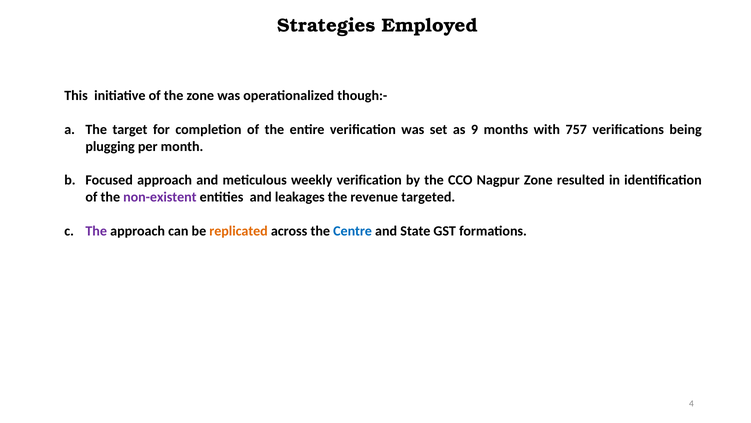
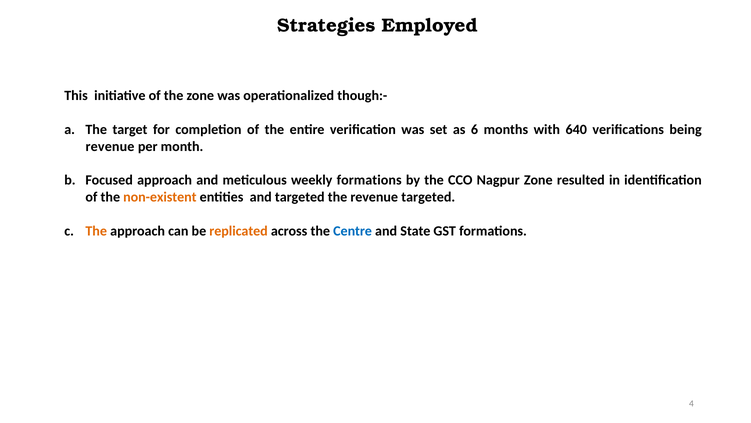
9: 9 -> 6 (475, 129)
757: 757 -> 640 (576, 129)
plugging: plugging -> revenue (110, 146)
weekly verification: verification -> formations (369, 180)
non-existent colour: purple -> orange (160, 197)
and leakages: leakages -> targeted (300, 197)
The colour: purple -> orange (96, 231)
